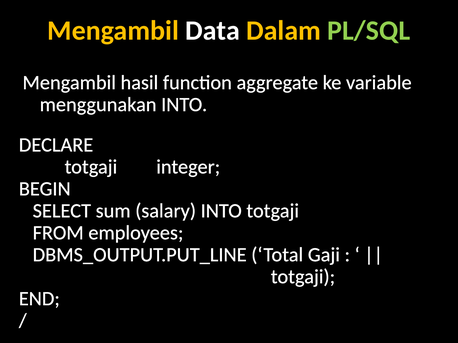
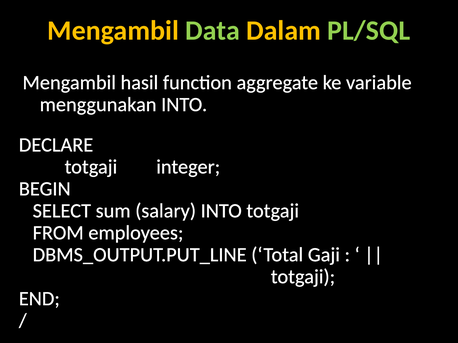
Data colour: white -> light green (213, 31)
